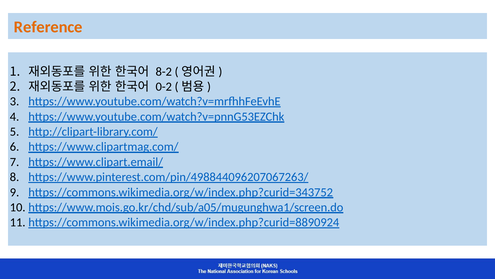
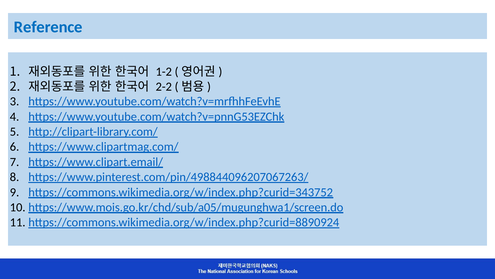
Reference colour: orange -> blue (48, 27)
8-2: 8-2 -> 1-2 (164, 72)
0-2: 0-2 -> 2-2 (164, 86)
